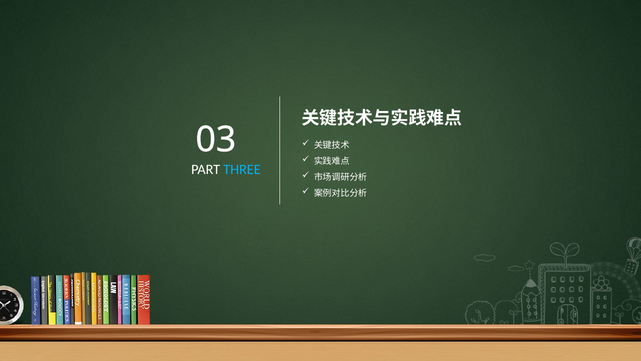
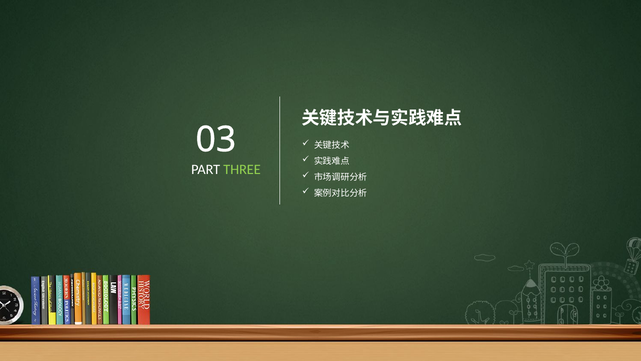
THREE colour: light blue -> light green (242, 169)
